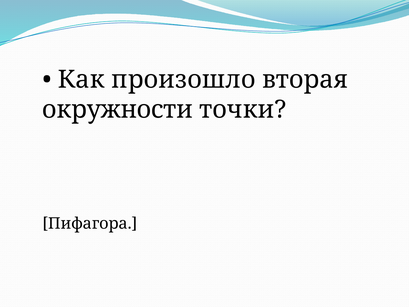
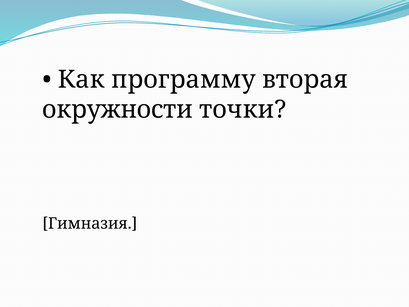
произошло: произошло -> программу (183, 79)
Пифагора: Пифагора -> Гимназия (90, 223)
